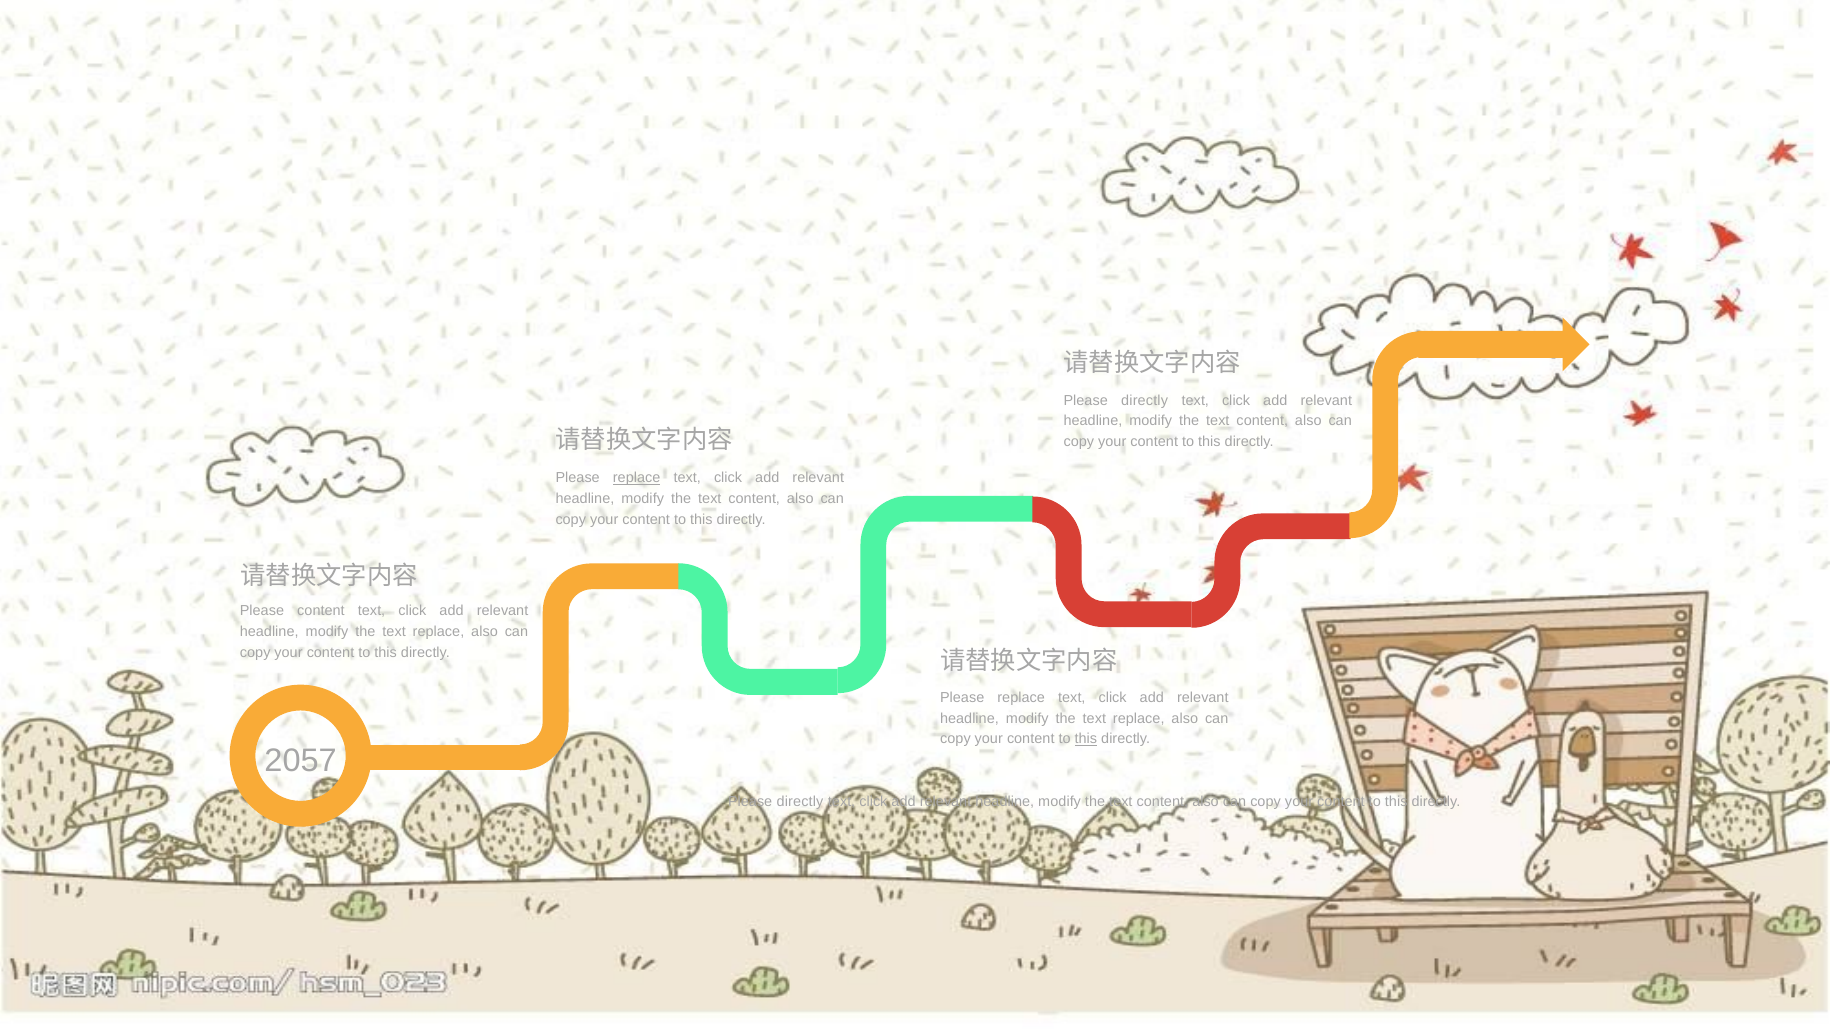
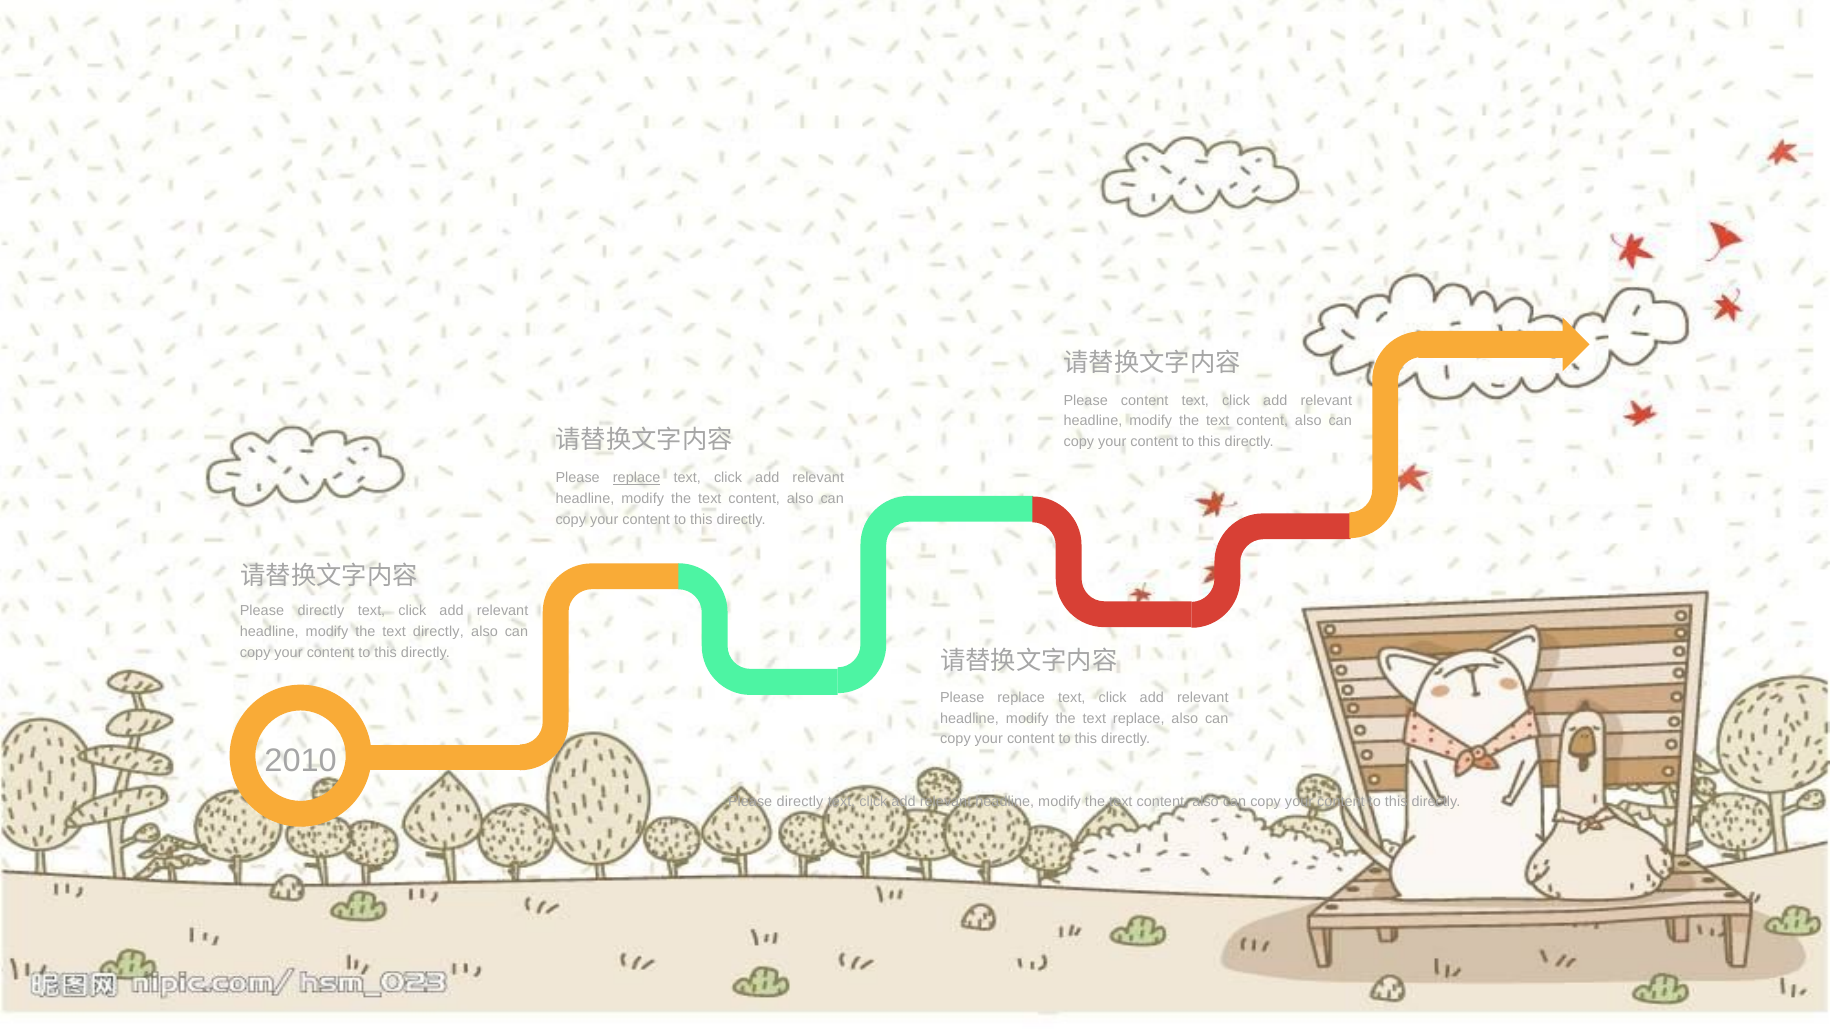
directly: directly -> content (1145, 400)
content: content -> directly (321, 610)
replace: replace -> directly (438, 631)
this underline: present -> none (1086, 739)
2057: 2057 -> 2010 (301, 760)
